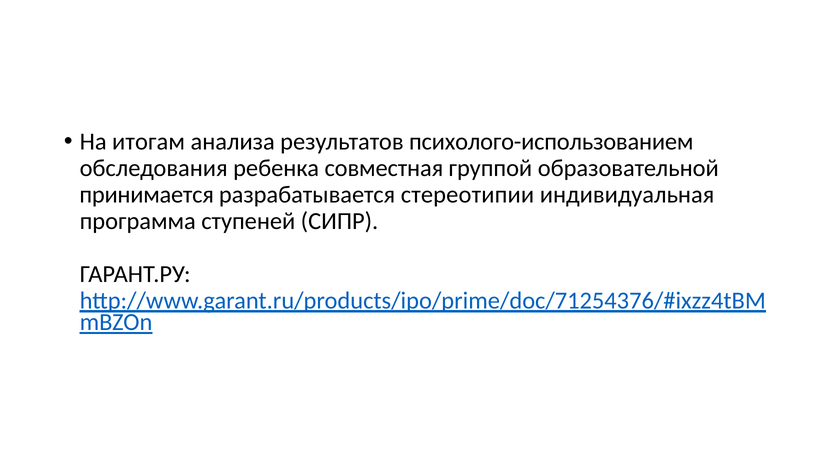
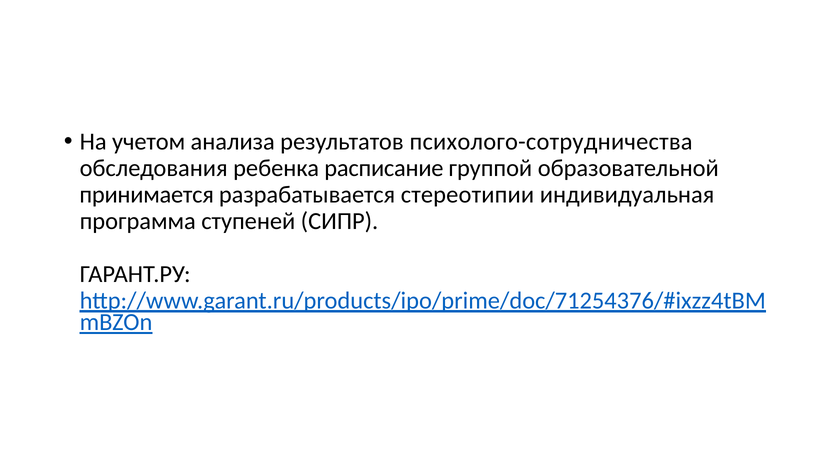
итогам: итогам -> учетом (149, 142)
психолого-использованием: психолого-использованием -> психолого-сотрудничества (551, 142)
совместная: совместная -> расписание (384, 168)
